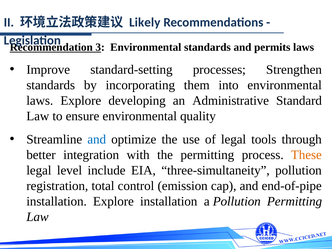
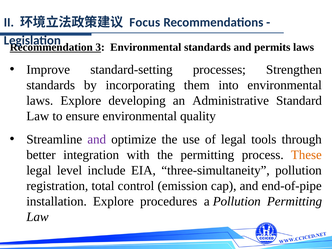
Likely: Likely -> Focus (145, 22)
and colour: blue -> purple (97, 139)
Explore installation: installation -> procedures (169, 201)
